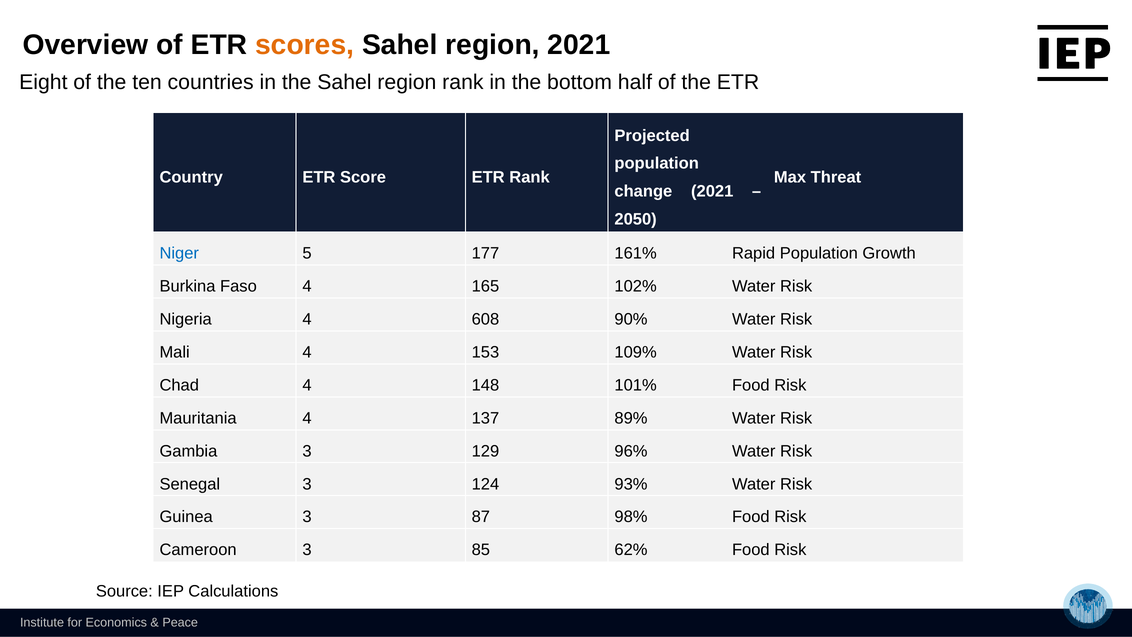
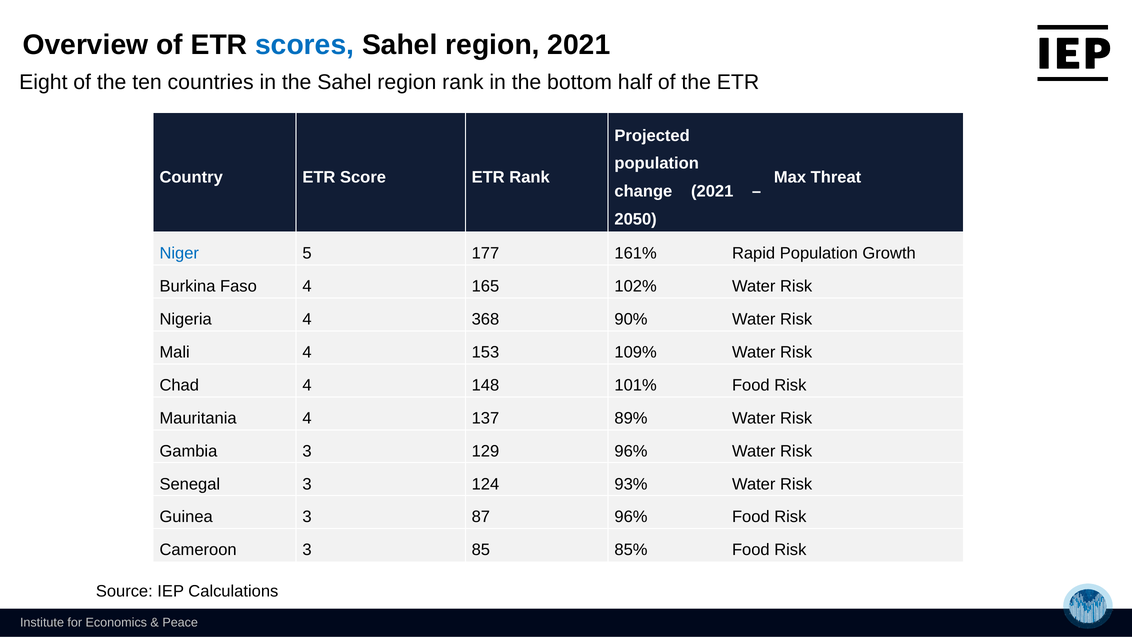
scores colour: orange -> blue (305, 45)
608: 608 -> 368 (485, 319)
87 98%: 98% -> 96% (631, 517)
62%: 62% -> 85% (631, 550)
